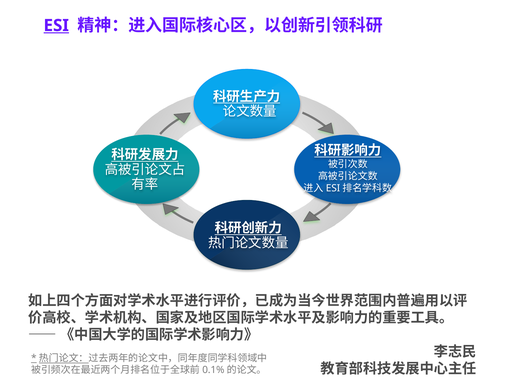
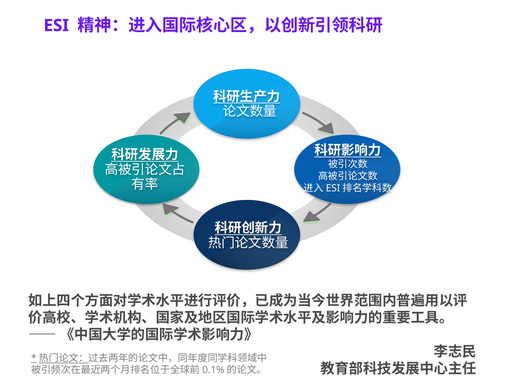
ESI underline: present -> none (56, 25)
